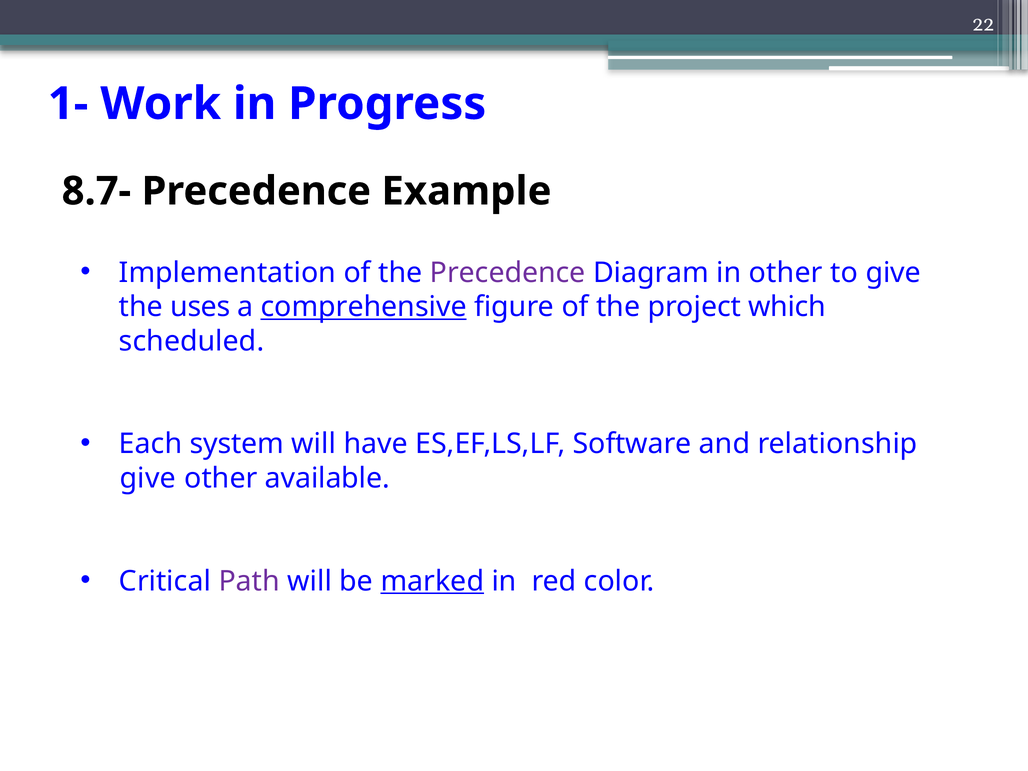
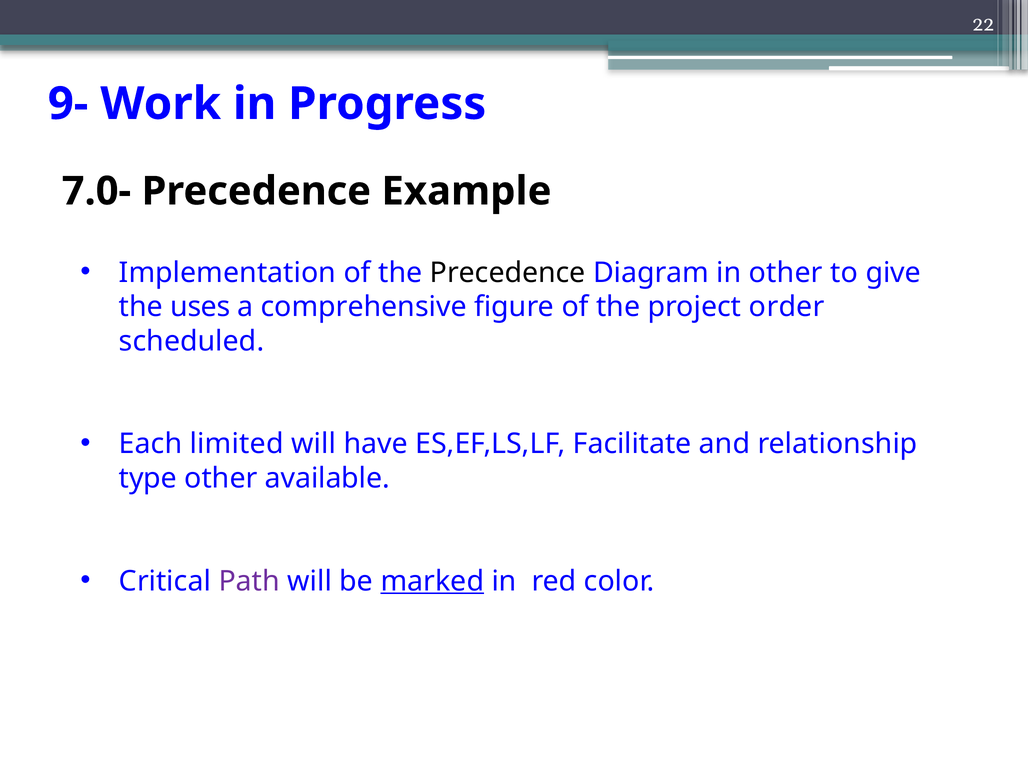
1-: 1- -> 9- (68, 104)
8.7-: 8.7- -> 7.0- (97, 191)
Precedence colour: purple -> black (508, 273)
comprehensive underline: present -> none (364, 307)
which: which -> order (787, 307)
system: system -> limited (237, 444)
Software: Software -> Facilitate (632, 444)
give: give -> type (148, 478)
